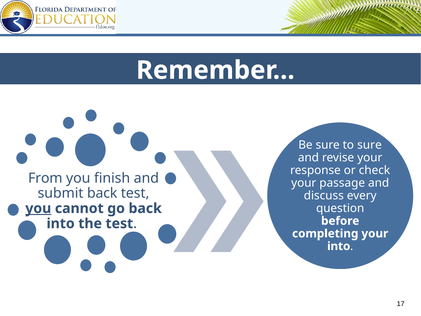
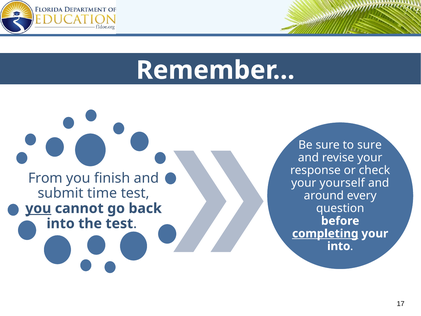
passage: passage -> yourself (342, 183)
submit back: back -> time (102, 193)
discuss: discuss -> around (324, 195)
completing underline: none -> present (325, 233)
